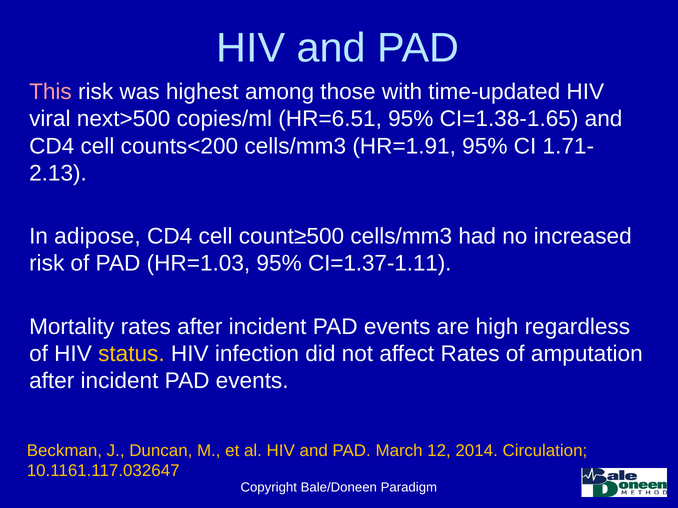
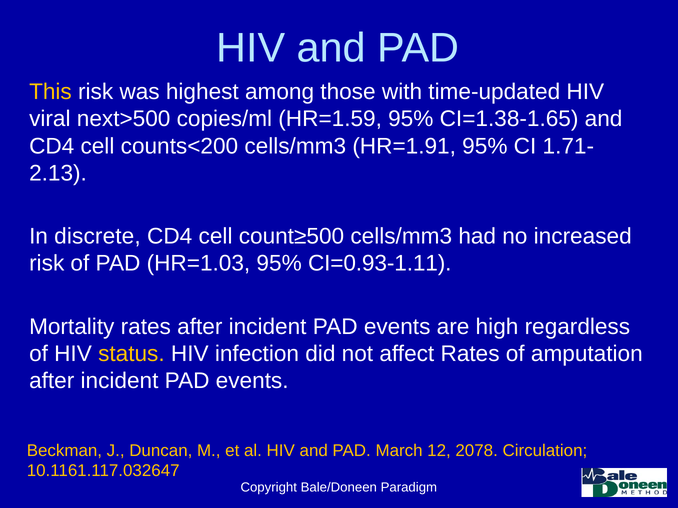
This colour: pink -> yellow (50, 92)
HR=6.51: HR=6.51 -> HR=1.59 (330, 119)
adipose: adipose -> discrete (97, 237)
CI=1.37-1.11: CI=1.37-1.11 -> CI=0.93-1.11 (380, 264)
2014: 2014 -> 2078 (477, 451)
